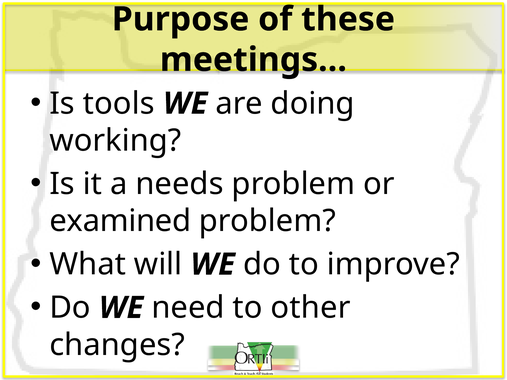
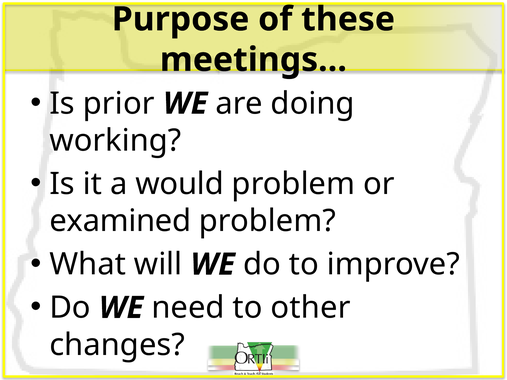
tools: tools -> prior (119, 104)
needs: needs -> would (180, 184)
